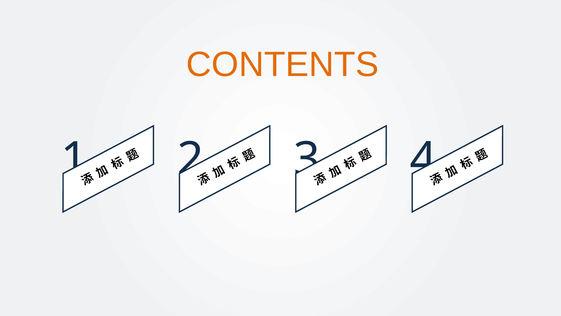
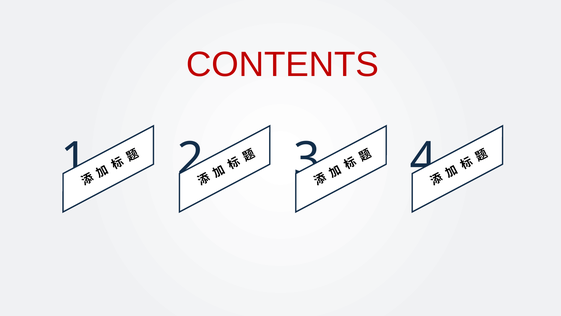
CONTENTS colour: orange -> red (283, 64)
